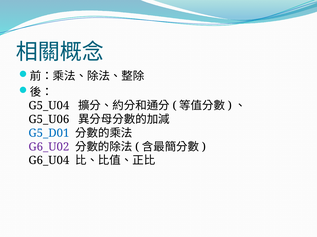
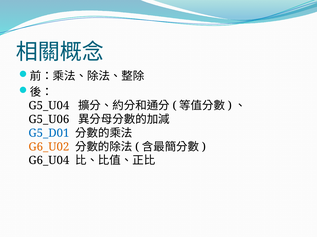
G6_U02 colour: purple -> orange (49, 147)
